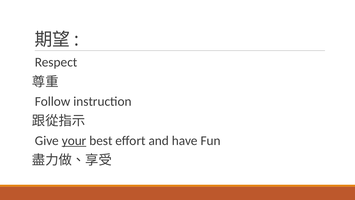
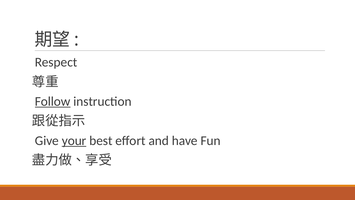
Follow underline: none -> present (53, 101)
